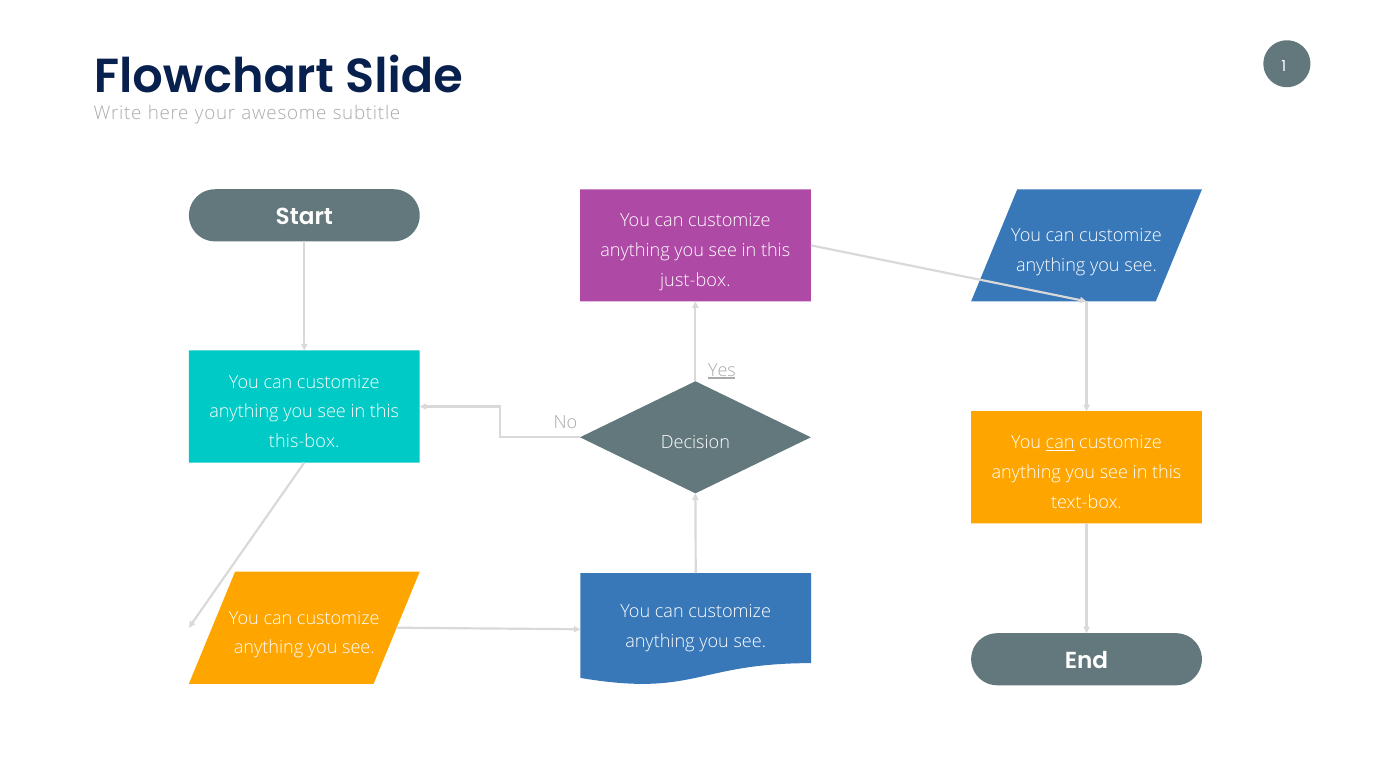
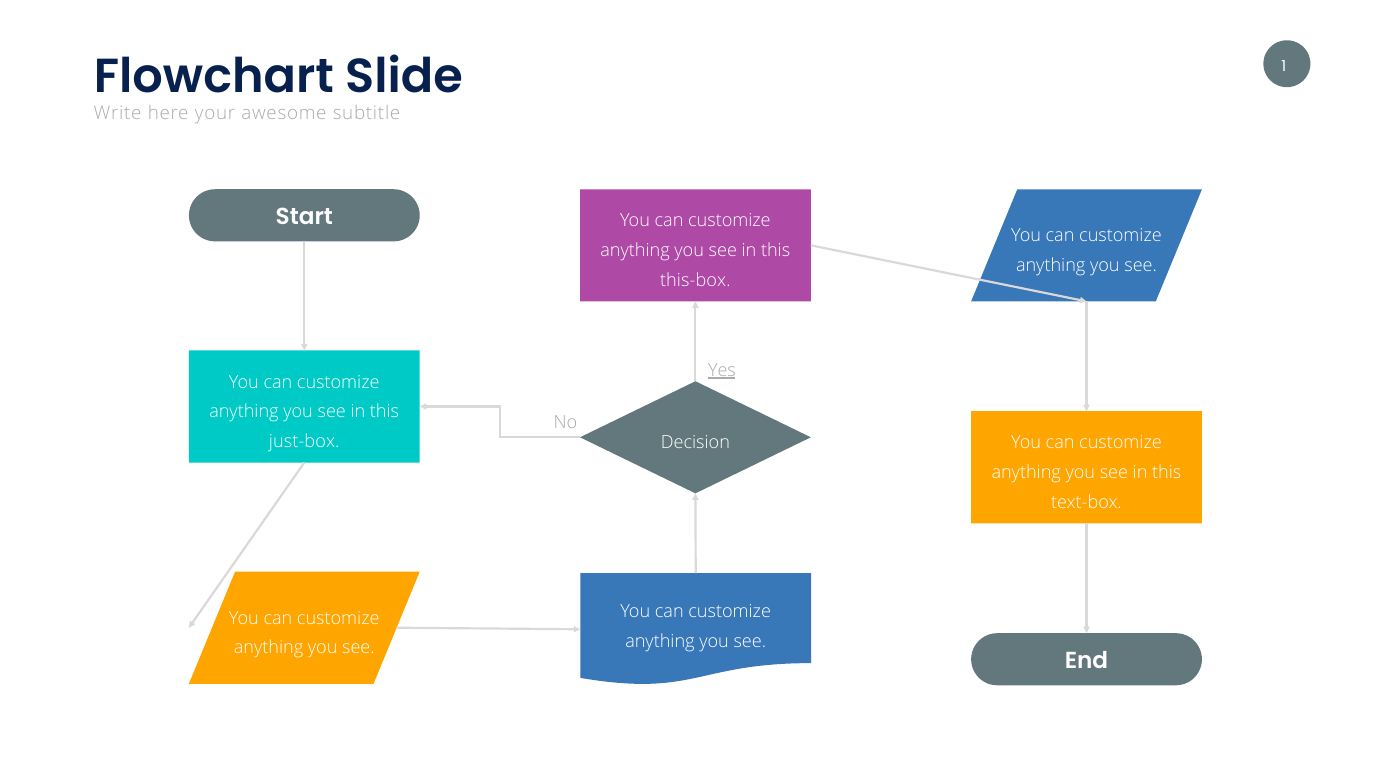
just-box: just-box -> this-box (695, 280)
this-box: this-box -> just-box (304, 441)
can underline: present -> none (1060, 443)
